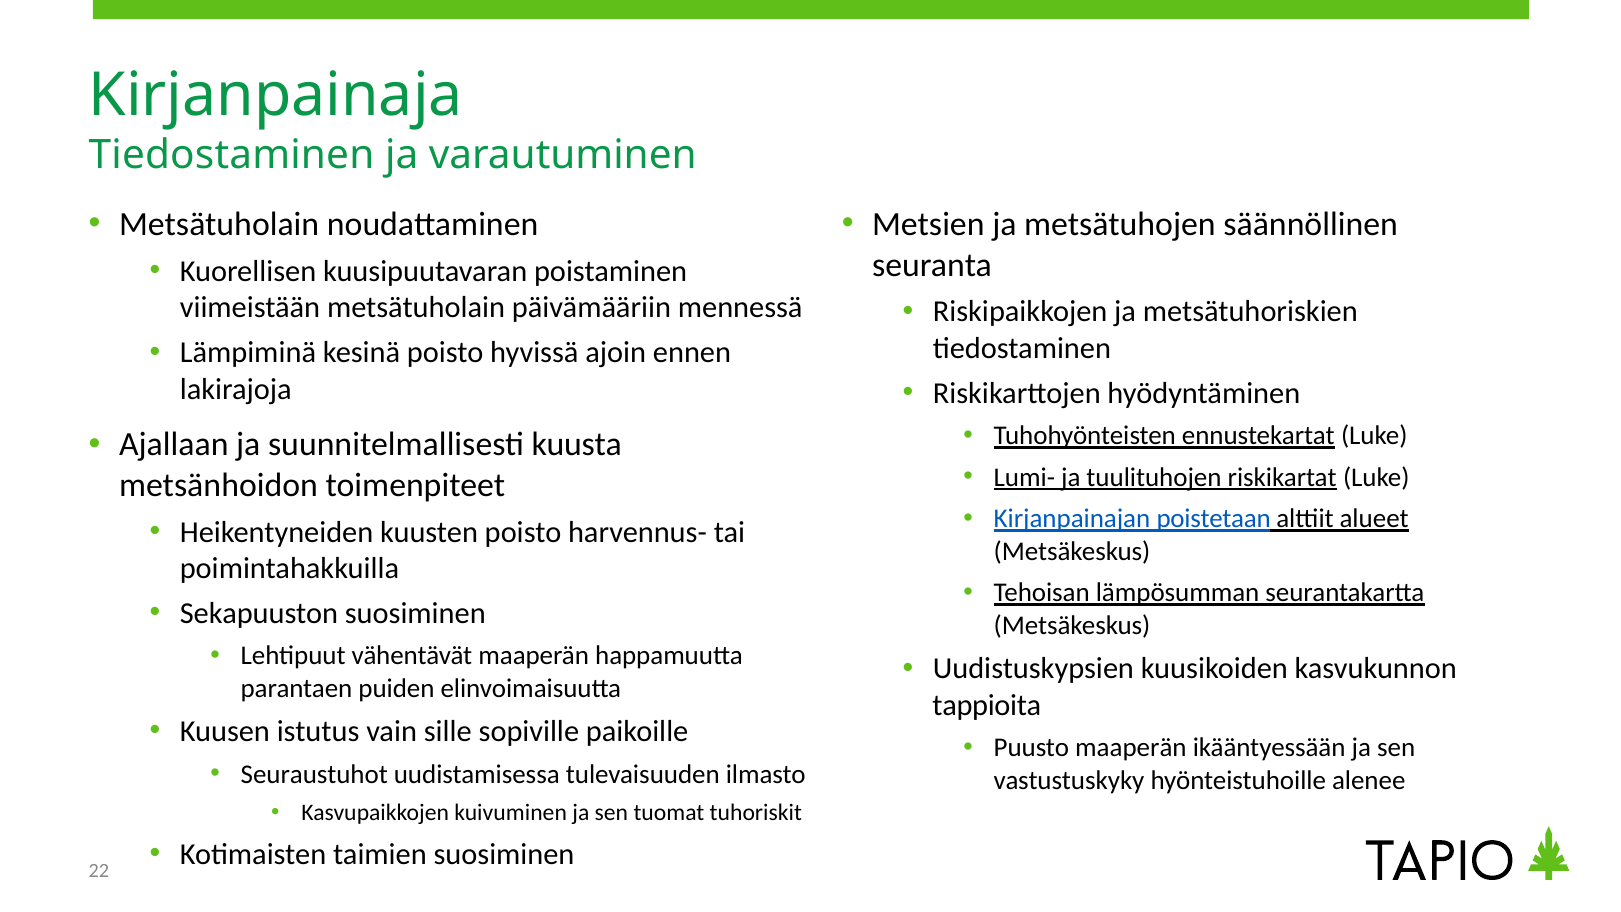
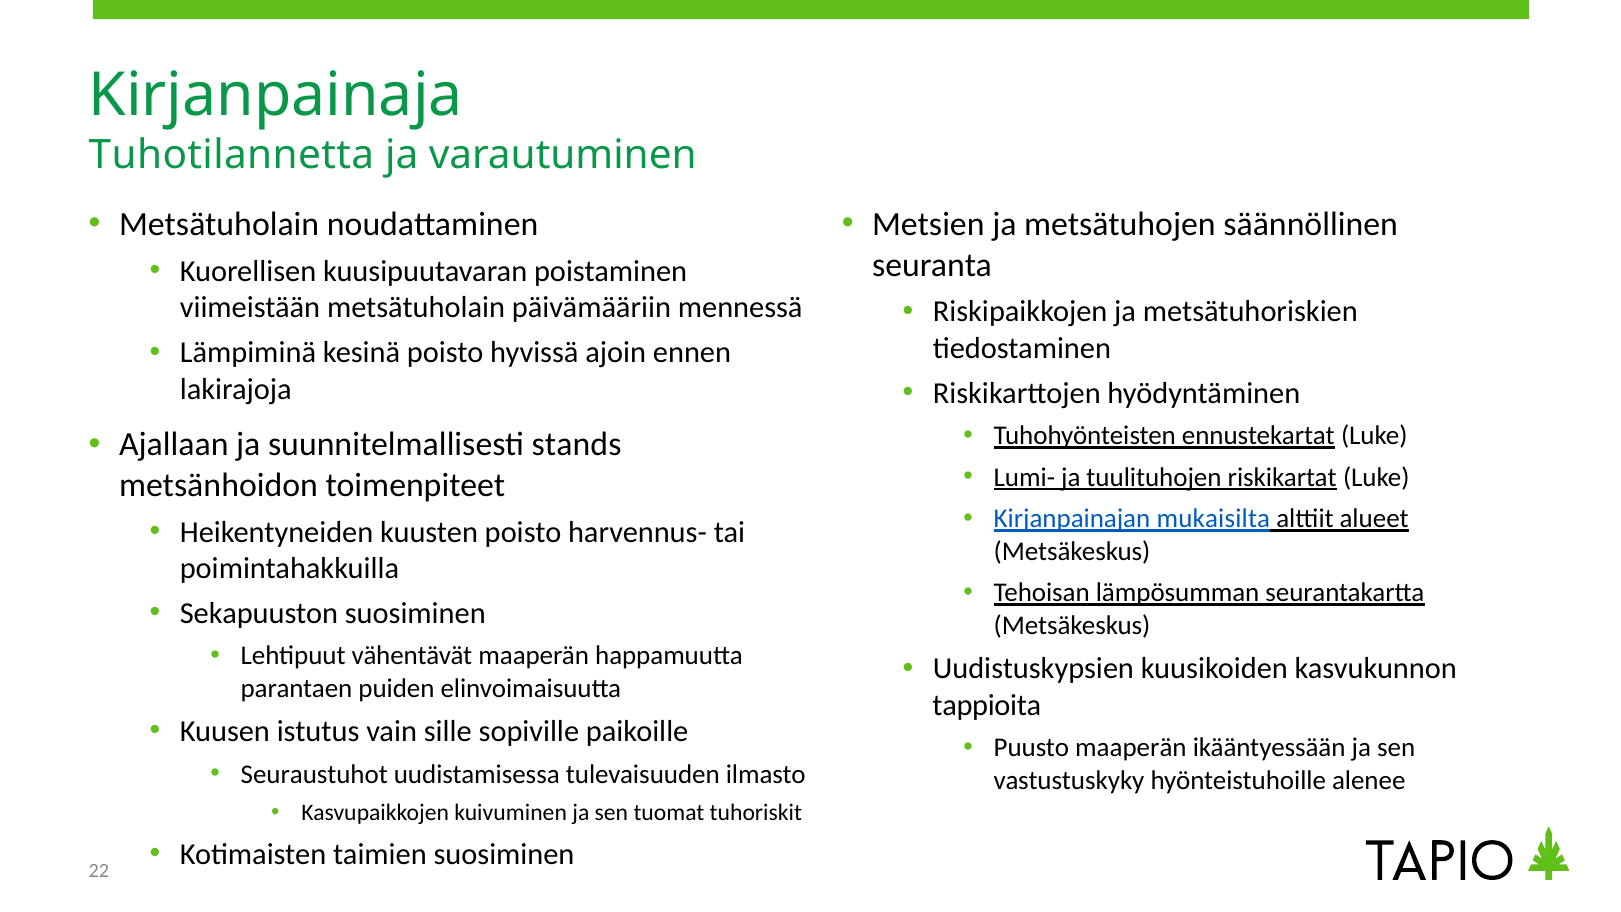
Tiedostaminen: Tiedostaminen -> Tuhotilannetta (231, 155)
kuusta: kuusta -> stands (577, 445)
poistetaan: poistetaan -> mukaisilta (1213, 519)
